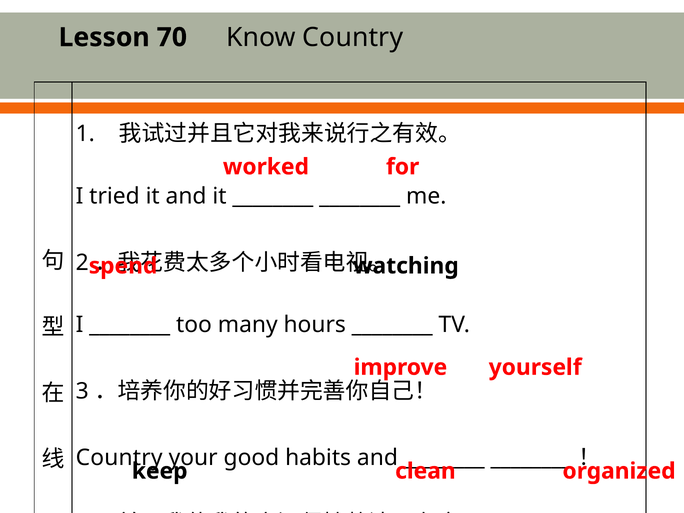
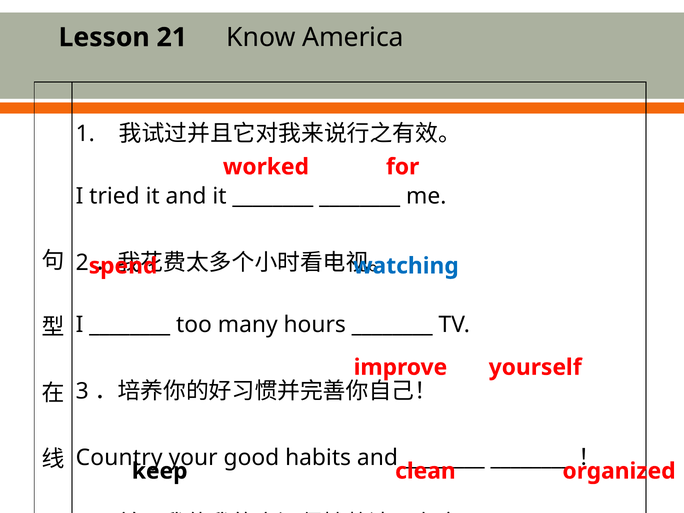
70: 70 -> 21 (172, 37)
Know Country: Country -> America (353, 37)
watching colour: black -> blue (406, 266)
